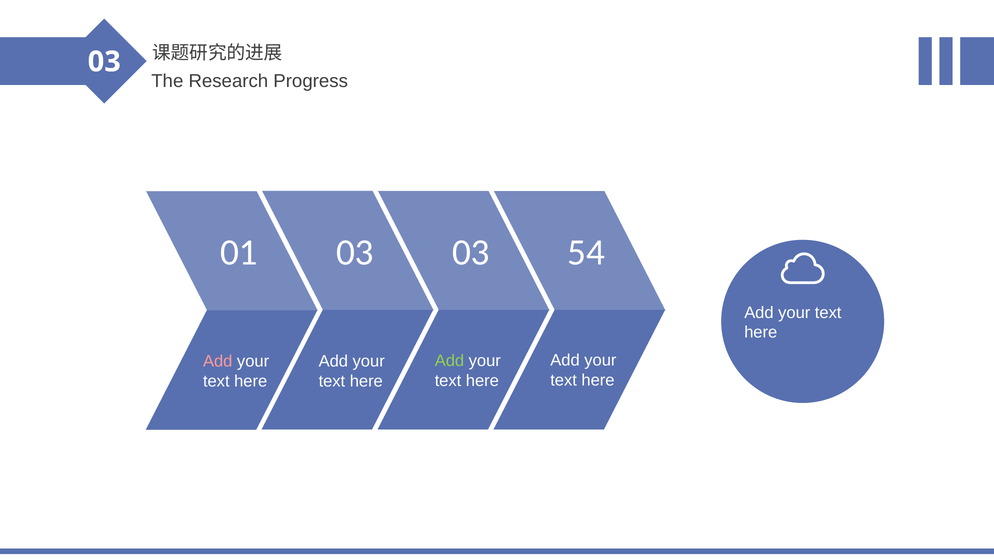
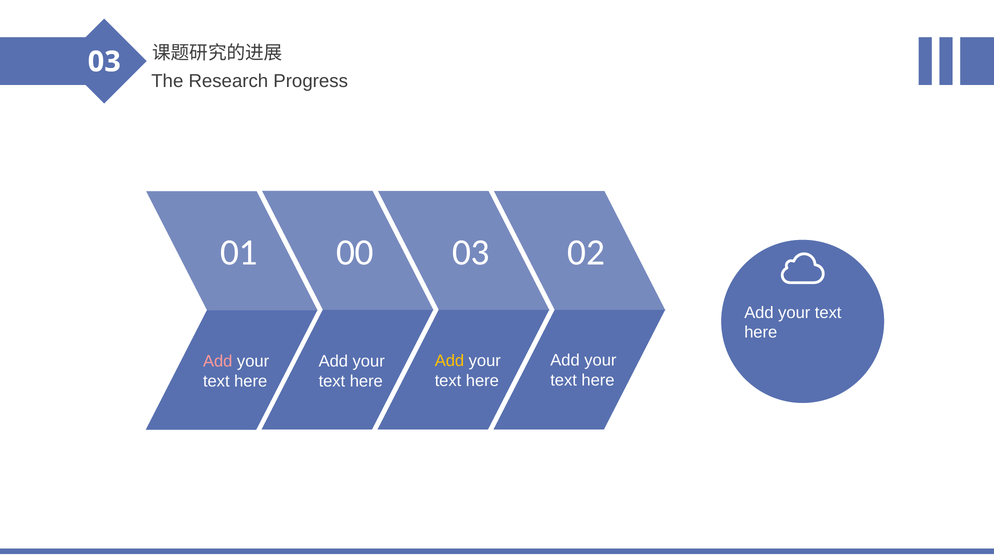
01 03: 03 -> 00 (355, 253)
54: 54 -> 02 (586, 253)
Add colour: light green -> yellow (449, 361)
